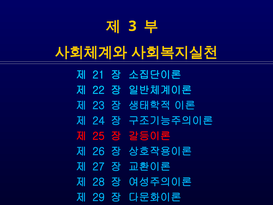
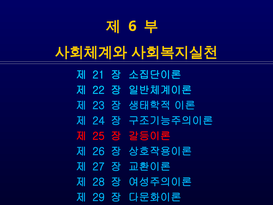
3: 3 -> 6 (132, 26)
